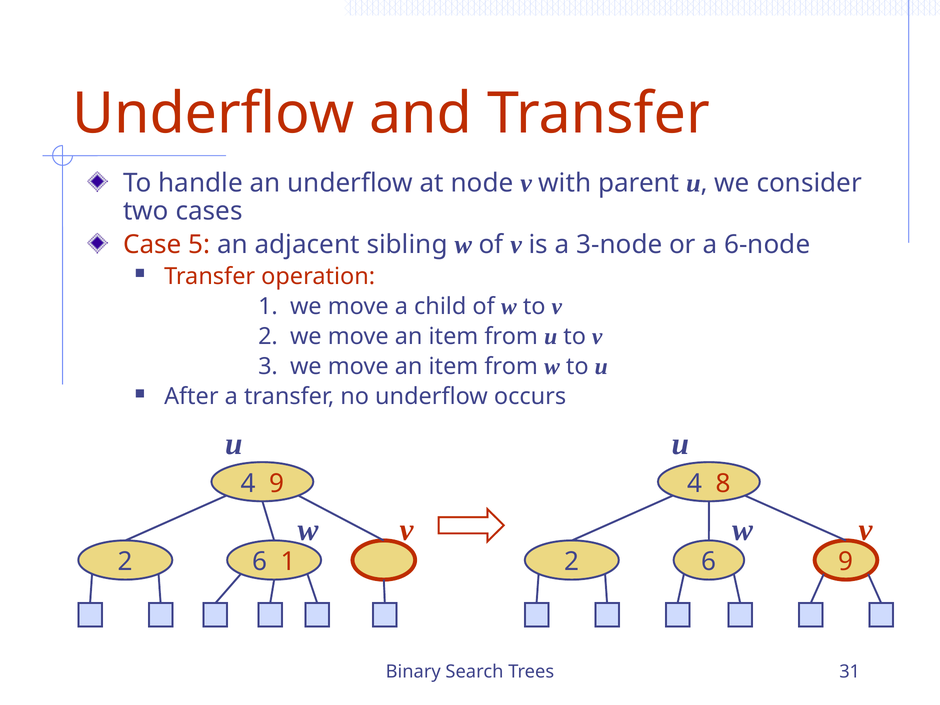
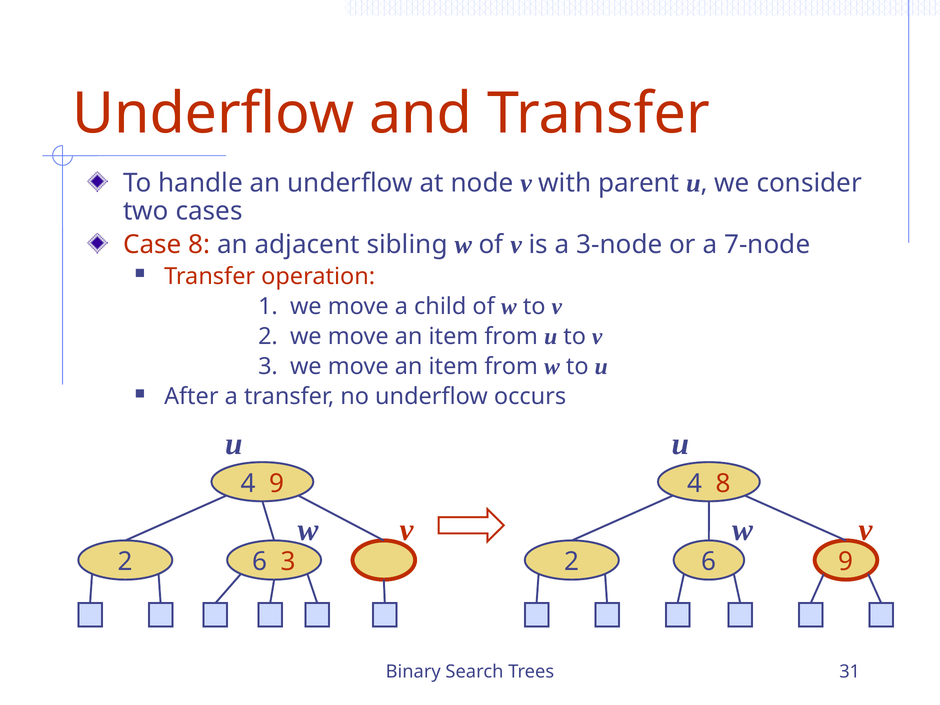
Case 5: 5 -> 8 (199, 245)
6-node: 6-node -> 7-node (767, 245)
6 1: 1 -> 3 (288, 562)
